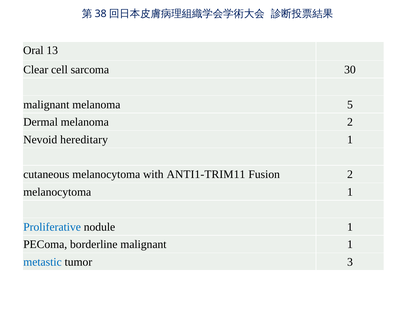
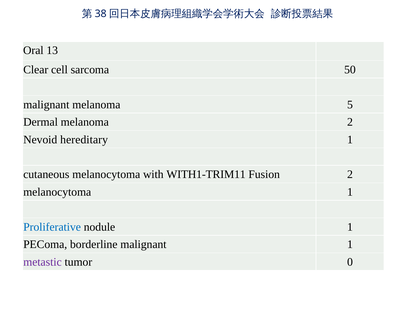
30: 30 -> 50 (350, 70)
ANTI1-TRIM11: ANTI1-TRIM11 -> WITH1-TRIM11 (206, 175)
metastic colour: blue -> purple (42, 262)
3: 3 -> 0 (350, 262)
